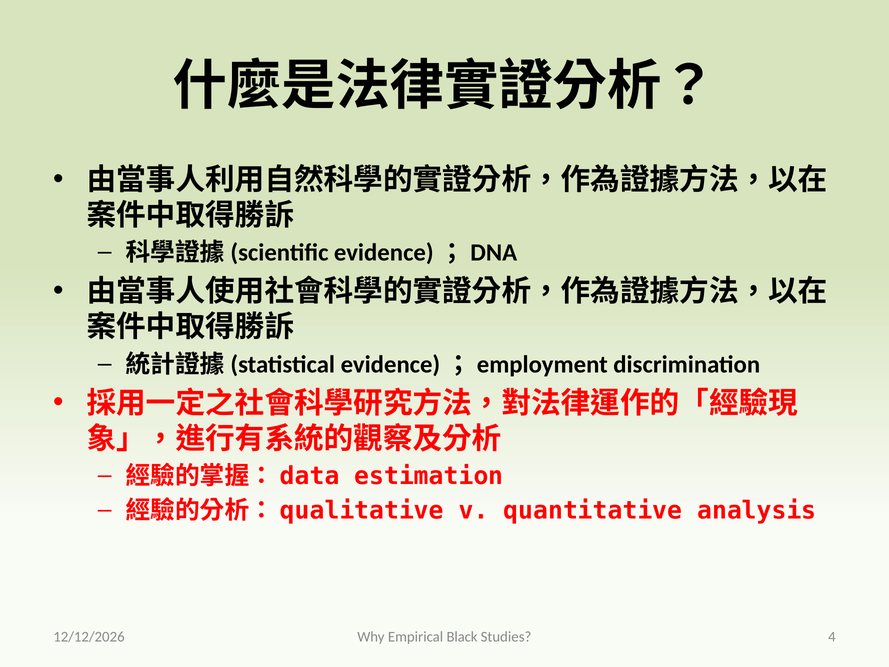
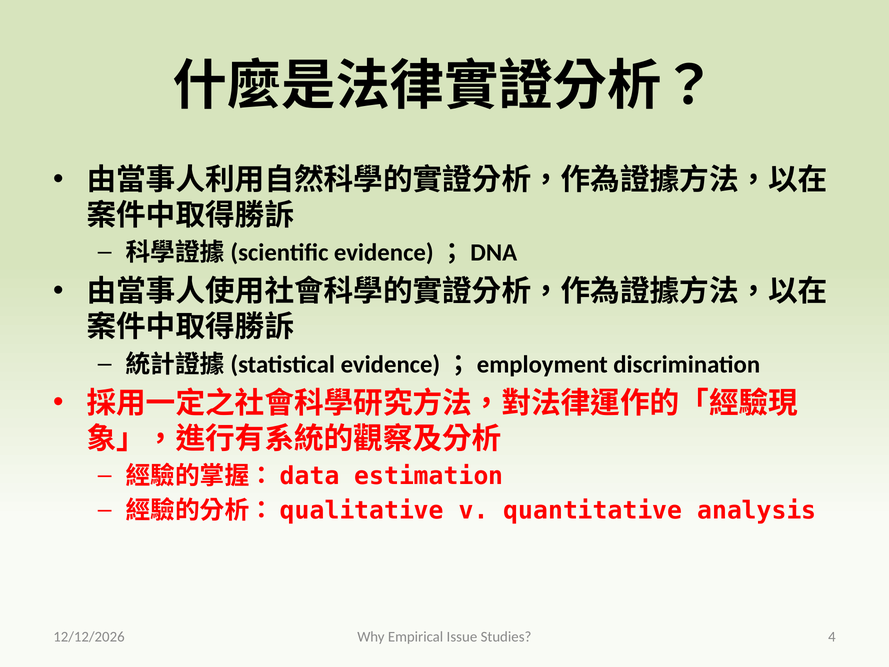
Black: Black -> Issue (462, 637)
